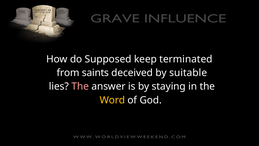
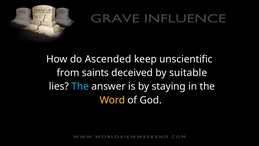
Supposed: Supposed -> Ascended (108, 59)
terminated: terminated -> unscientific (186, 59)
The colour: pink -> light blue (80, 86)
